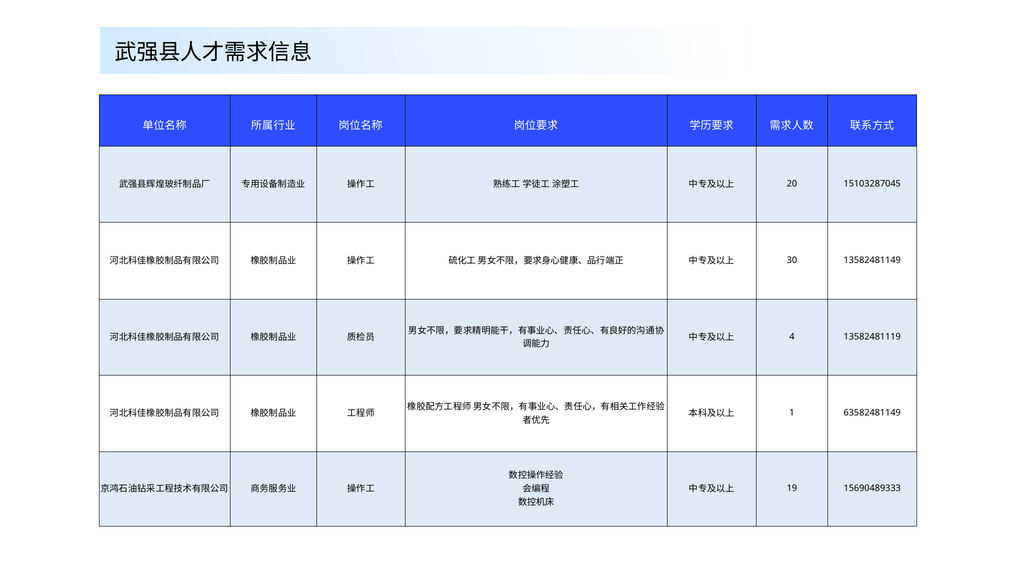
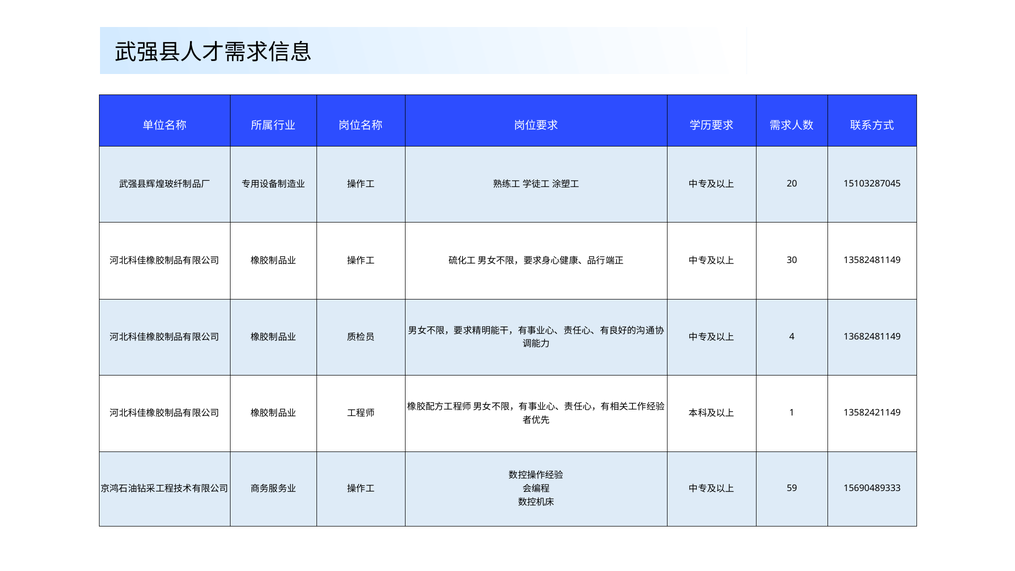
13582481119: 13582481119 -> 13682481149 (872, 337)
63582481149: 63582481149 -> 13582421149 (872, 413)
19: 19 -> 59 (792, 488)
